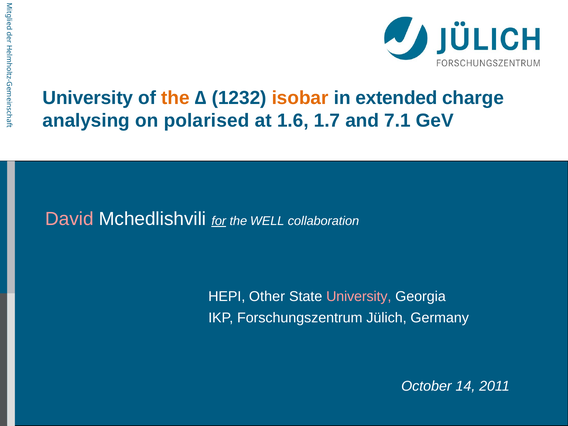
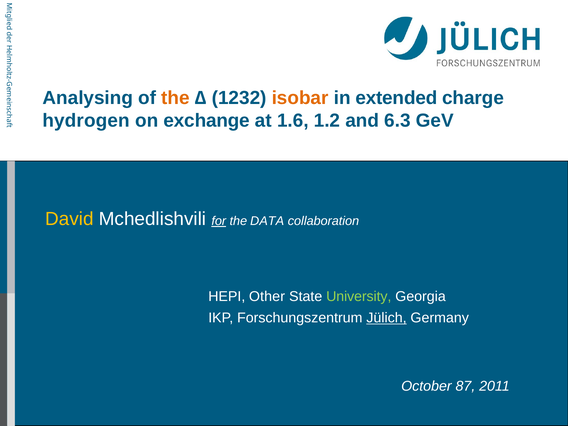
University: University -> Analysing (88, 98)
analysing: analysing -> hydrogen (86, 121)
polarised: polarised -> exchange (207, 121)
1.7: 1.7 -> 1.2 (327, 121)
7.1: 7.1 -> 6.3 (397, 121)
David colour: pink -> yellow (69, 219)
WELL: WELL -> DATA (267, 221)
University colour: pink -> light green (359, 297)
Jülich underline: none -> present (386, 318)
14: 14 -> 87 (465, 386)
